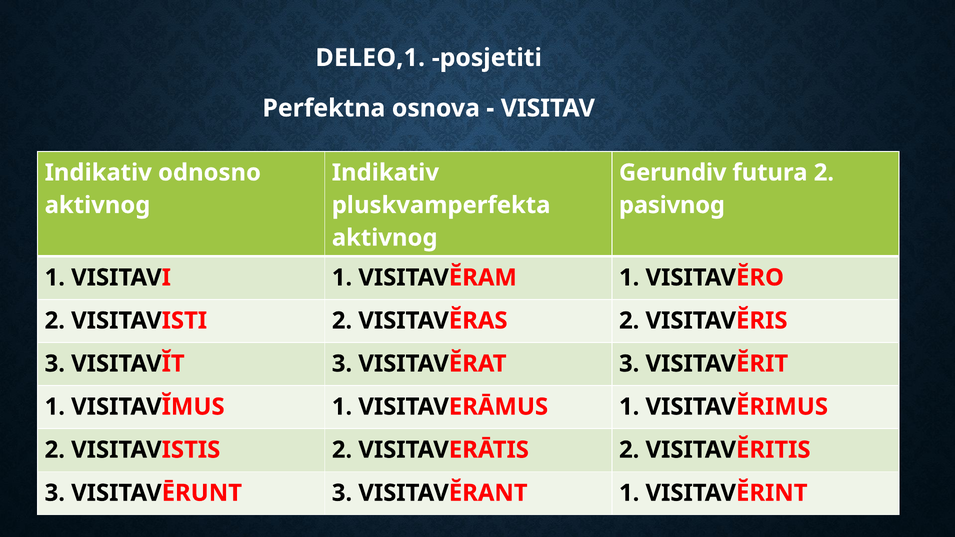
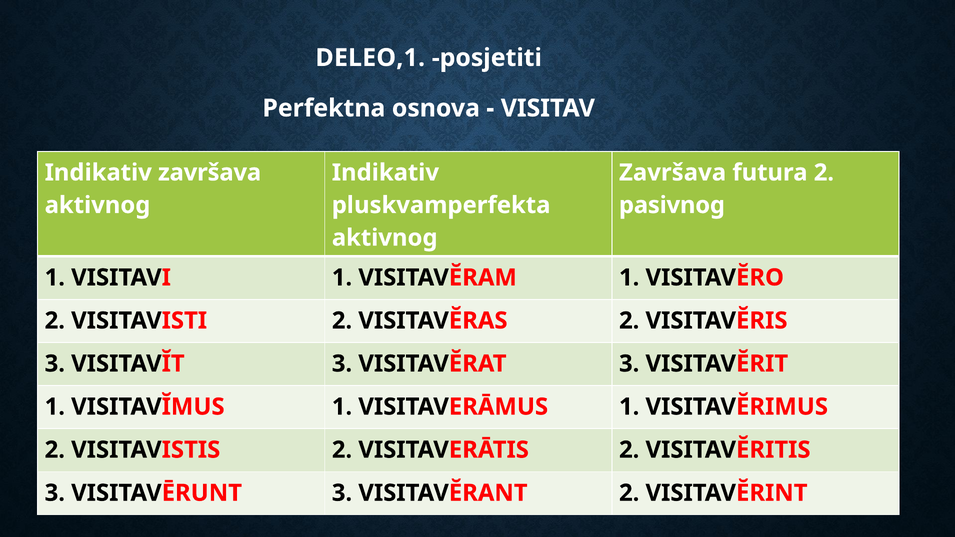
Indikativ odnosno: odnosno -> završava (210, 173)
Gerundiv: Gerundiv -> Završava (673, 173)
VISITAVĔRANT 1: 1 -> 2 (629, 493)
